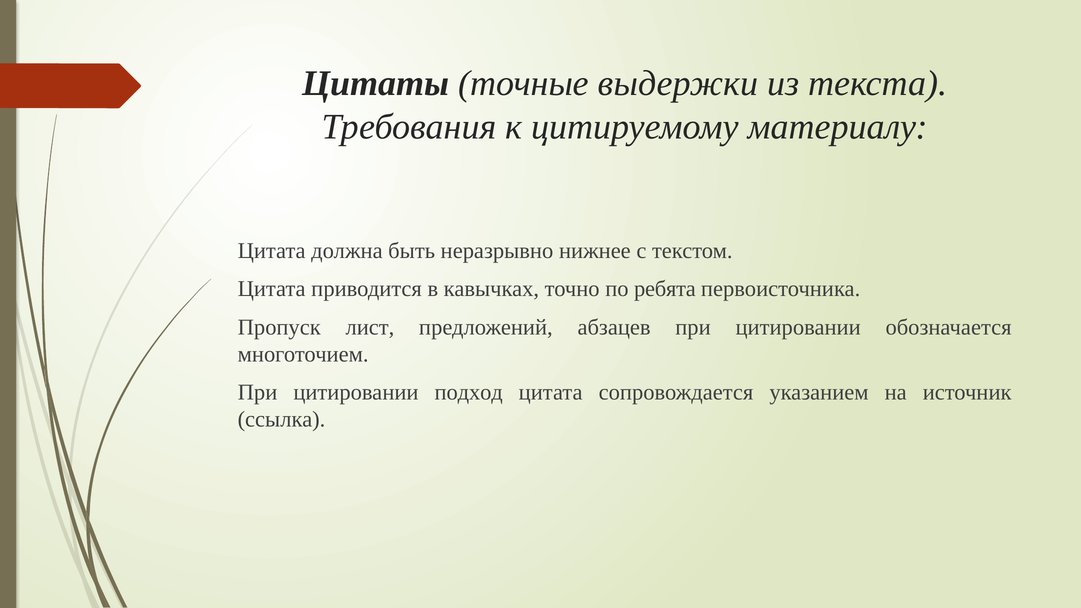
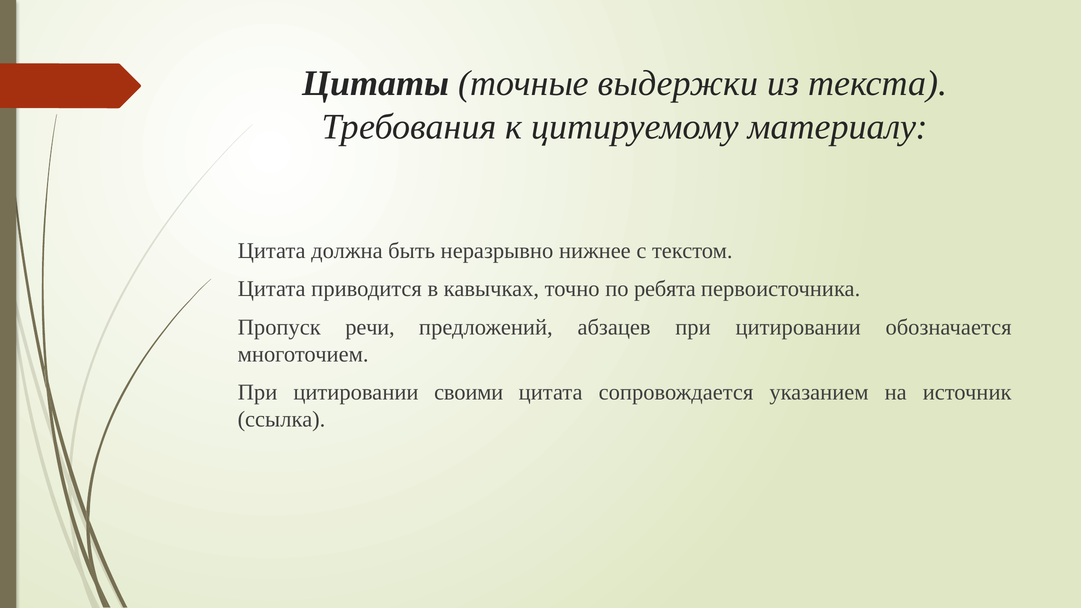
лист: лист -> речи (370, 327)
подход: подход -> своими (469, 393)
